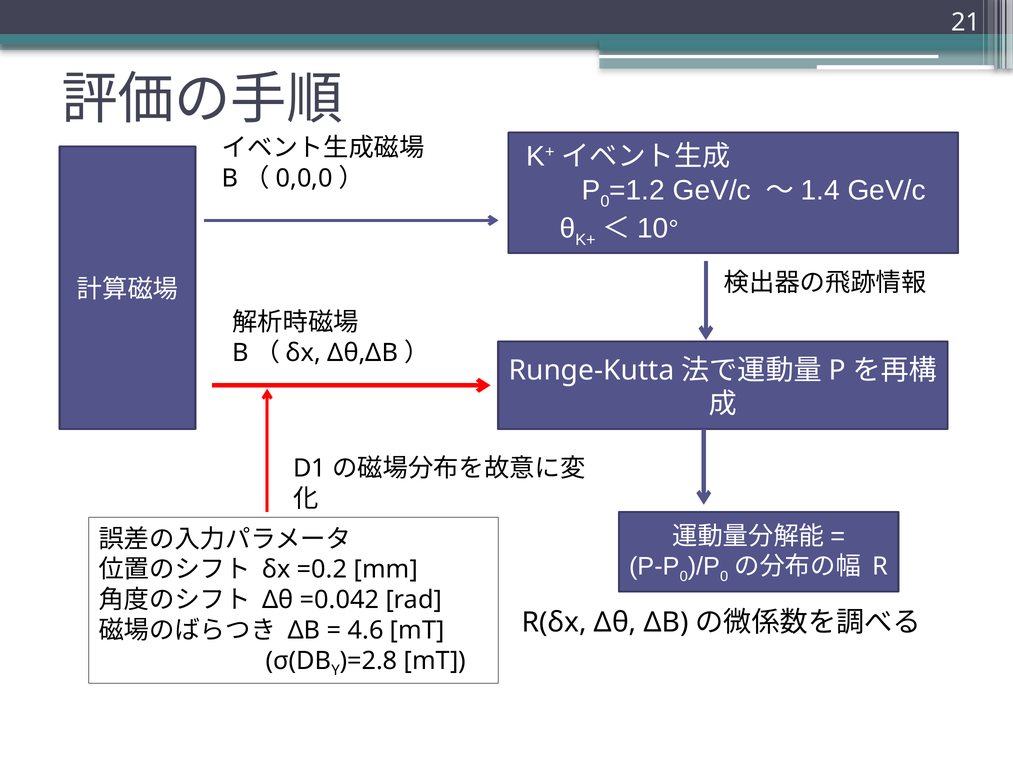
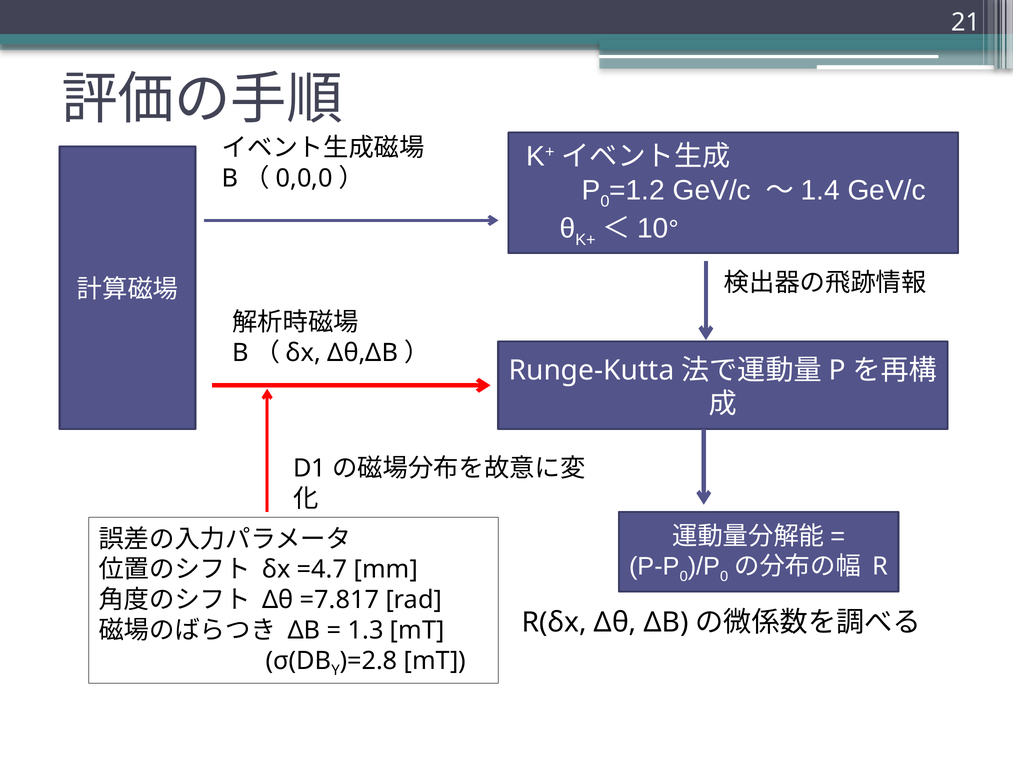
=0.2: =0.2 -> =4.7 (322, 569)
=0.042: =0.042 -> =7.817 (339, 600)
4.6: 4.6 -> 1.3 (366, 630)
